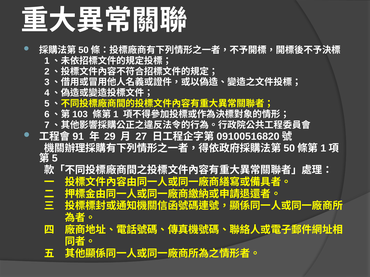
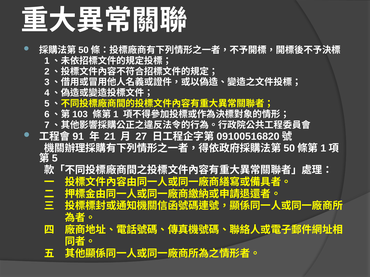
29: 29 -> 21 (110, 137)
